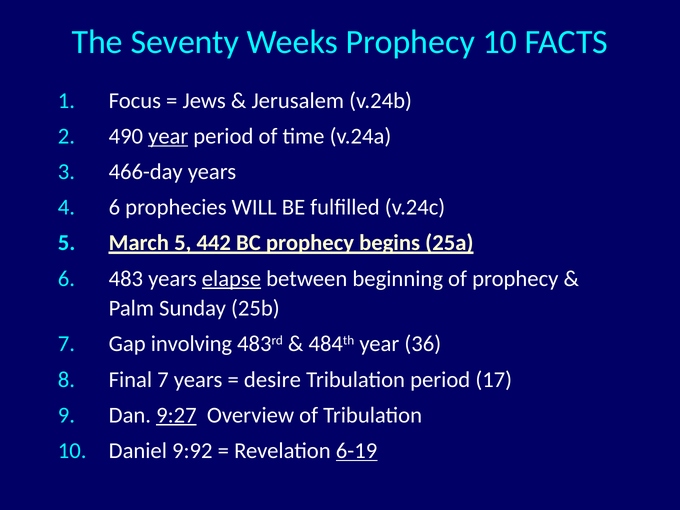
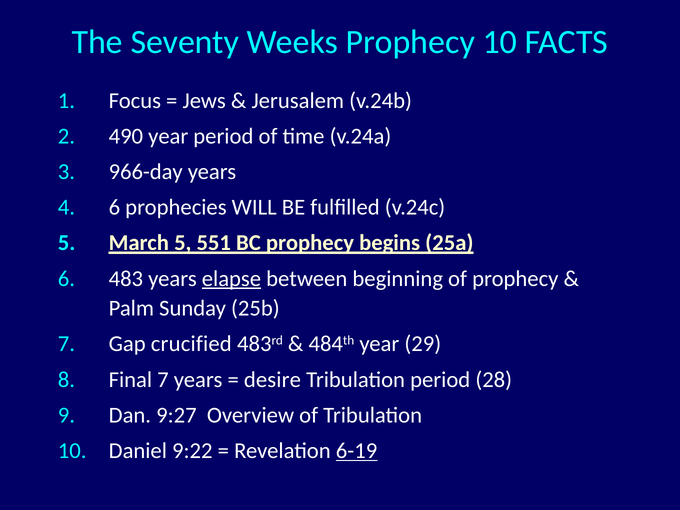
year underline: present -> none (168, 136)
466-day: 466-day -> 966-day (146, 172)
442: 442 -> 551 (214, 243)
involving: involving -> crucified (191, 344)
36: 36 -> 29 (423, 344)
17: 17 -> 28 (494, 380)
9:27 underline: present -> none (176, 415)
9:92: 9:92 -> 9:22 (192, 451)
